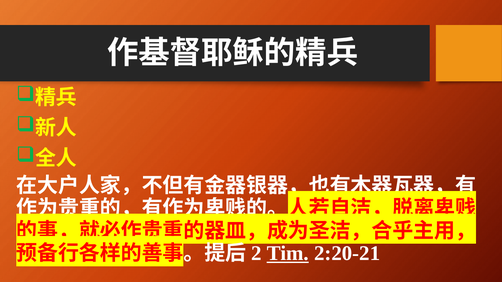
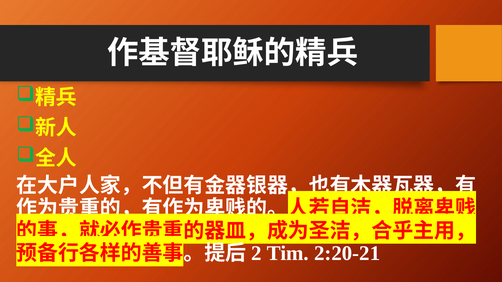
Tim underline: present -> none (288, 254)
